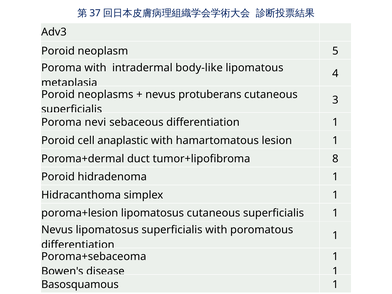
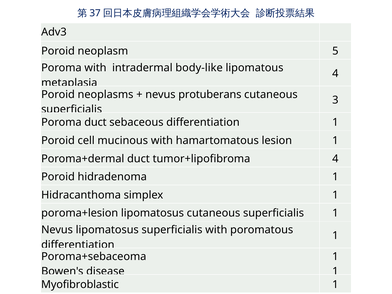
Poroma nevi: nevi -> duct (95, 122)
anaplastic: anaplastic -> mucinous (123, 141)
tumor+lipofibroma 8: 8 -> 4 (335, 159)
Basosquamous: Basosquamous -> Myofibroblastic (80, 284)
